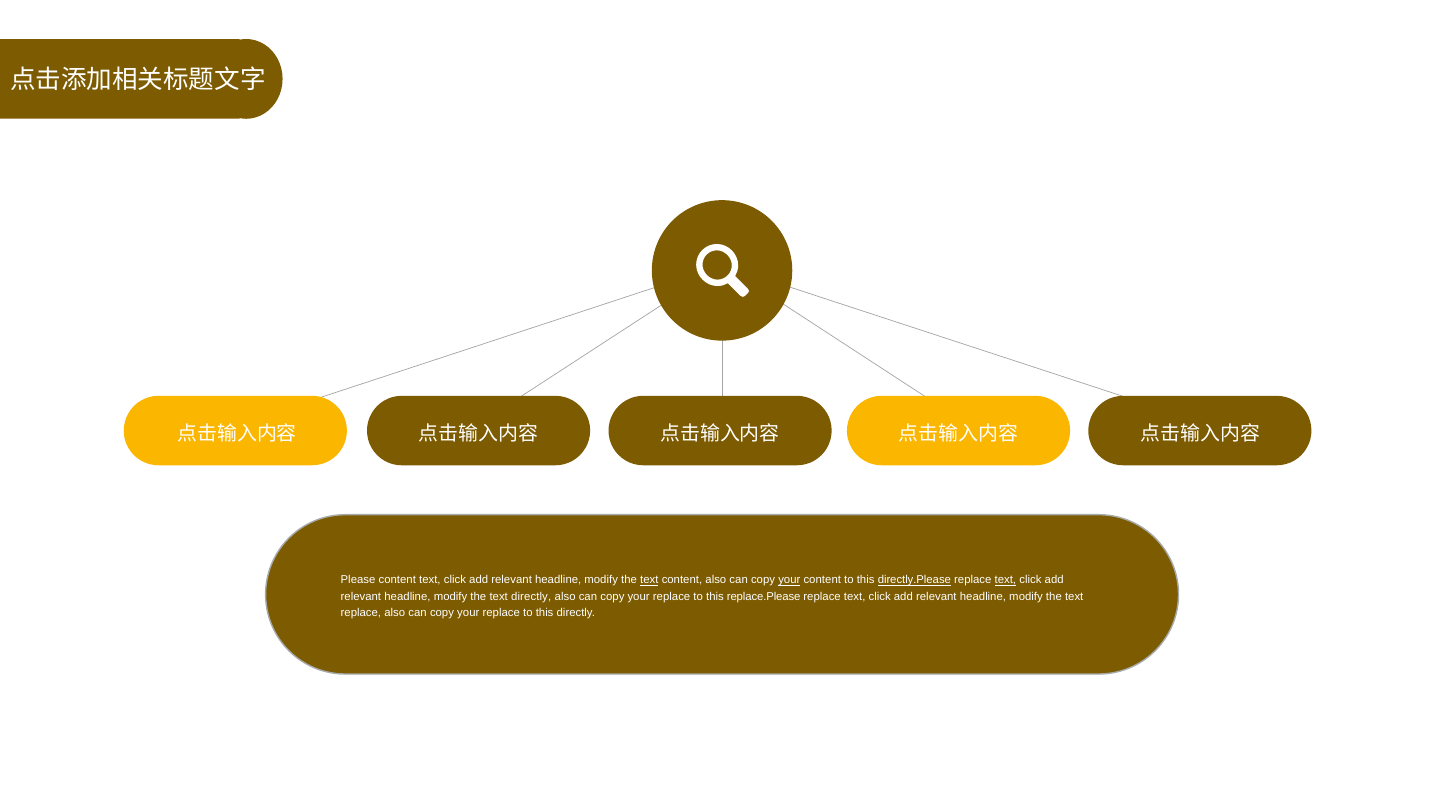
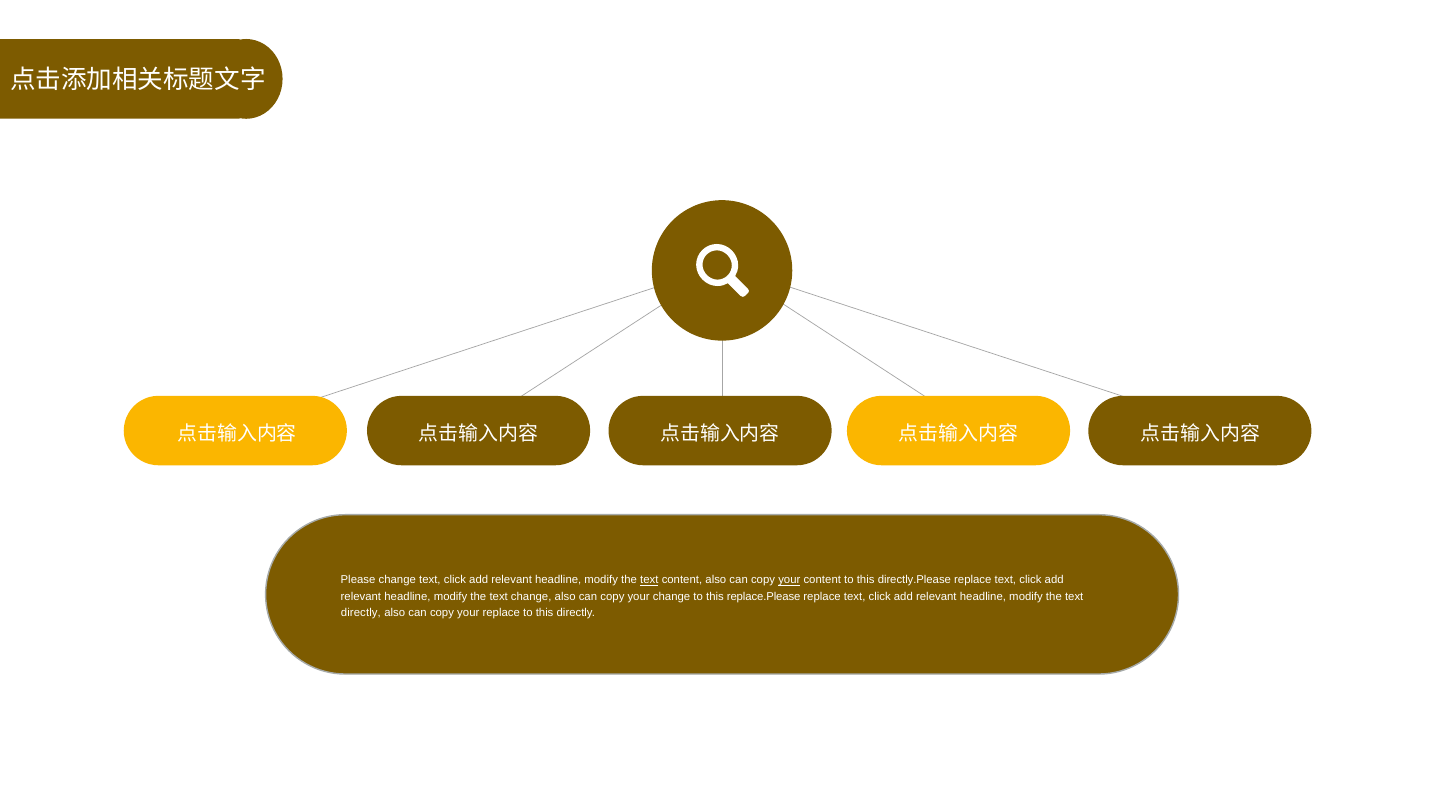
Please content: content -> change (397, 580)
directly.Please underline: present -> none (914, 580)
text underline: present -> none (1005, 580)
text directly: directly -> change (531, 596)
replace: replace -> change (672, 596)
replace: replace -> directly (361, 613)
